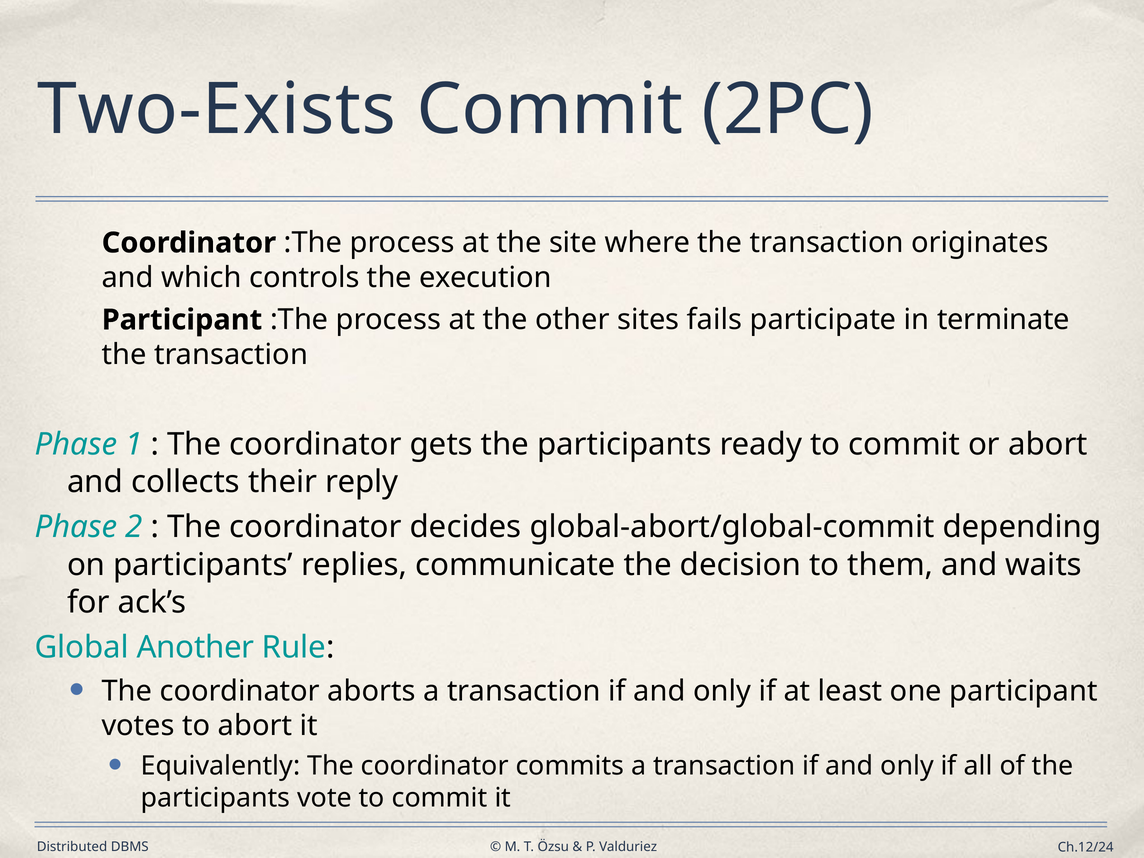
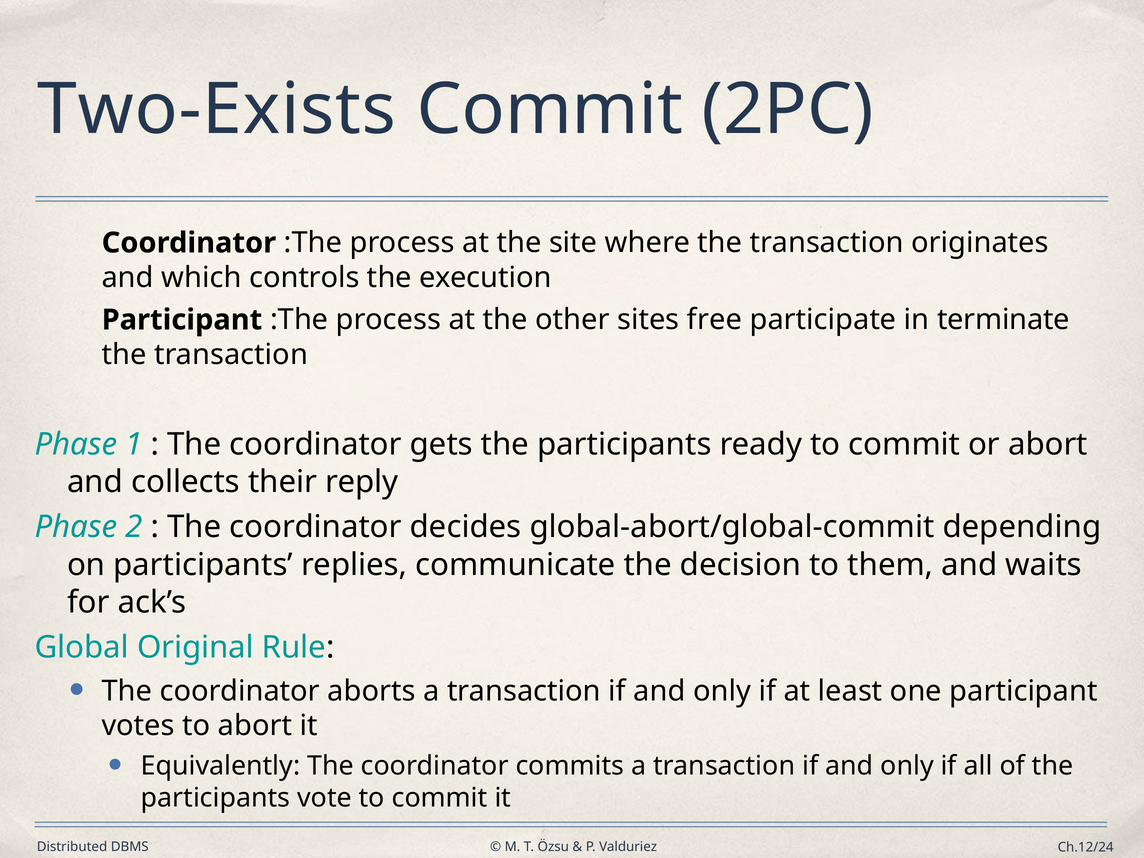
fails: fails -> free (714, 320)
Another: Another -> Original (195, 648)
